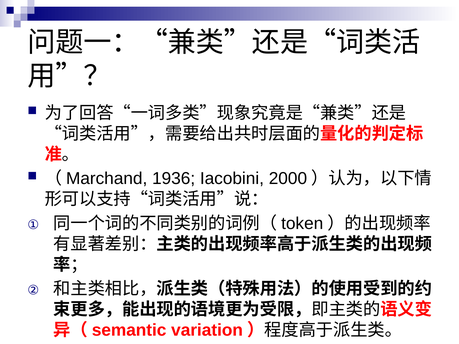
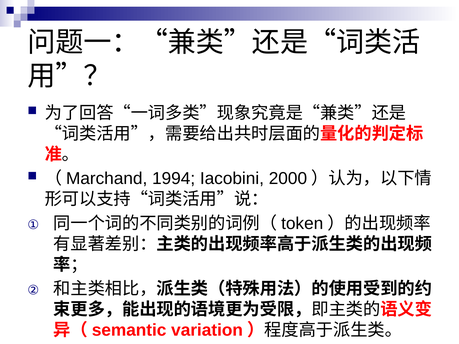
1936: 1936 -> 1994 (174, 179)
